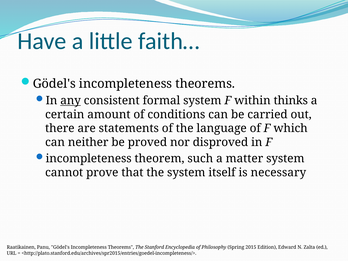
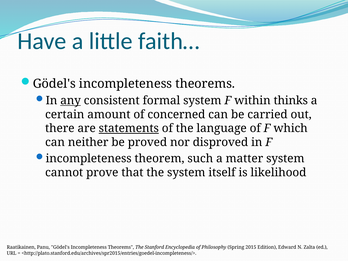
conditions: conditions -> concerned (176, 114)
statements underline: none -> present (129, 128)
necessary: necessary -> likelihood (278, 172)
